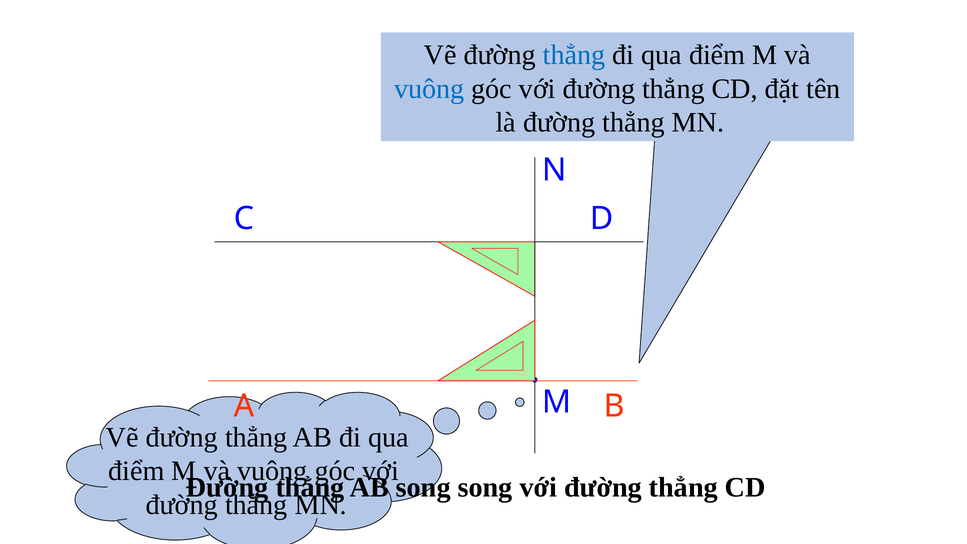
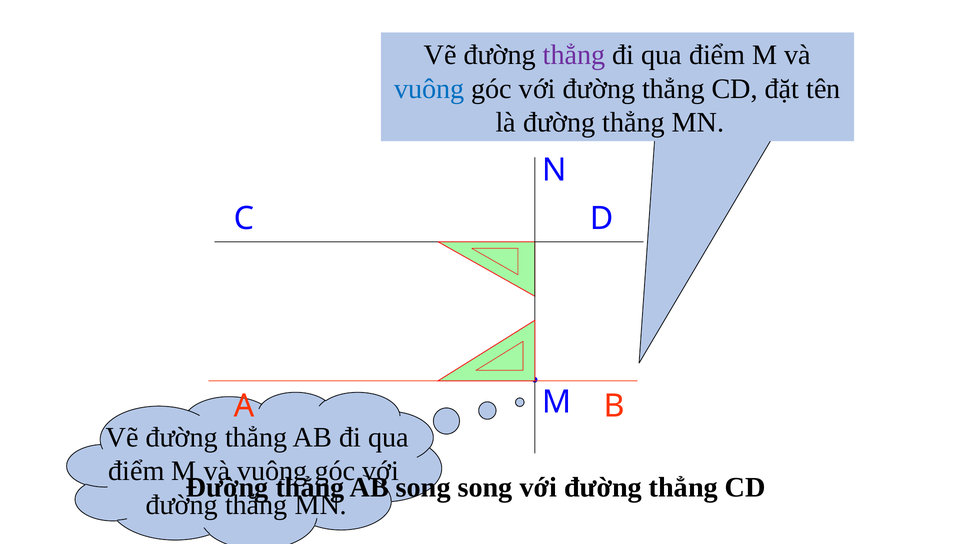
thẳng colour: blue -> purple (574, 55)
